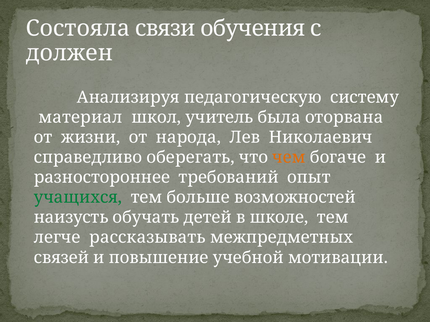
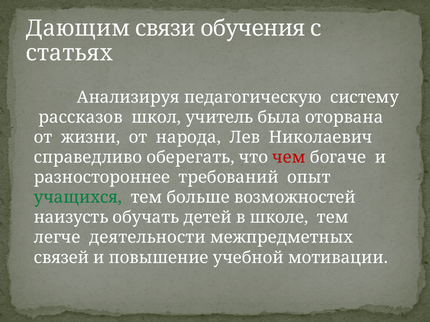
Состояла: Состояла -> Дающим (78, 29)
должен: должен -> статьях (69, 53)
материал: материал -> рассказов (80, 117)
чем colour: orange -> red (289, 158)
рассказывать: рассказывать -> деятельности (147, 238)
